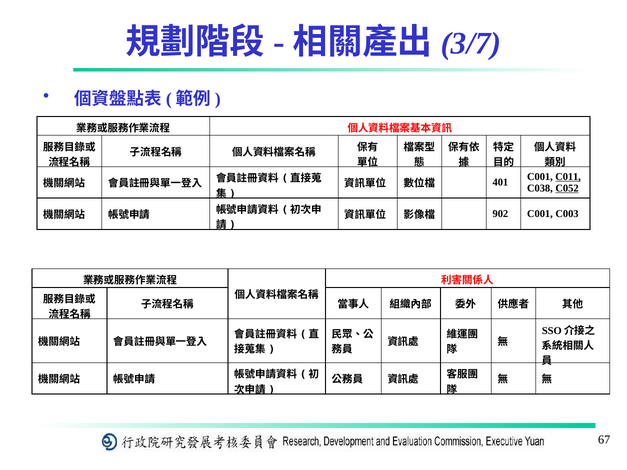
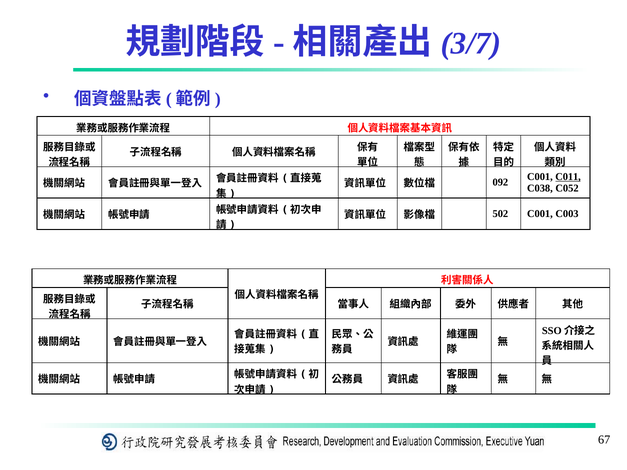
401: 401 -> 092 (500, 183)
C052 underline: present -> none (567, 188)
902: 902 -> 502 (500, 214)
